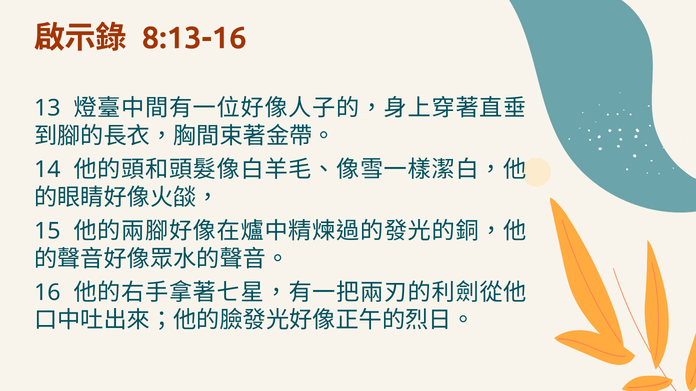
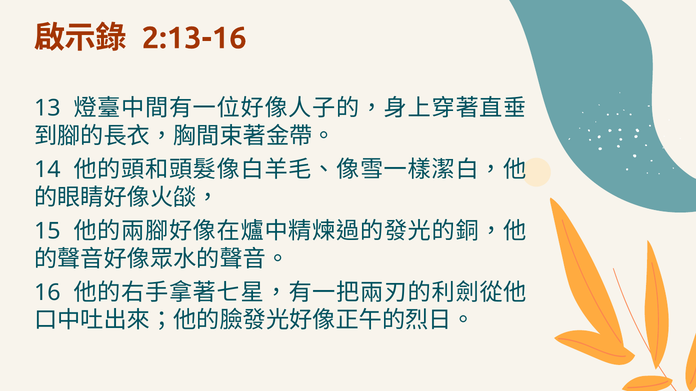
8:13-16: 8:13-16 -> 2:13-16 (194, 38)
